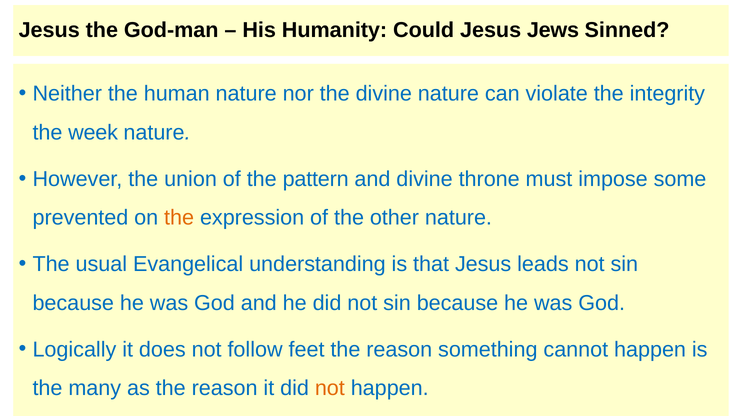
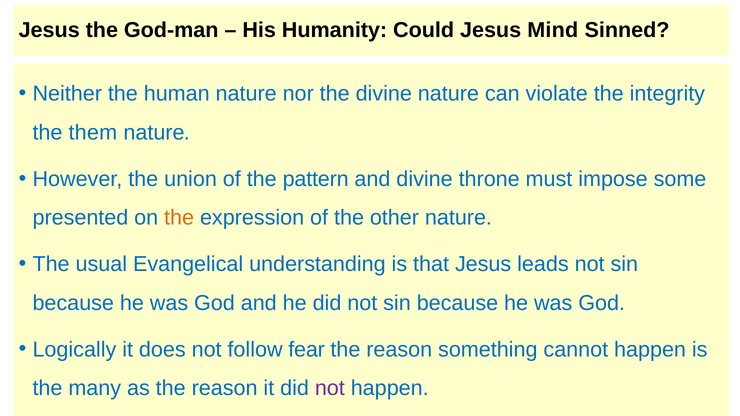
Jews: Jews -> Mind (553, 30)
week: week -> them (93, 133)
prevented: prevented -> presented (80, 218)
feet: feet -> fear (307, 350)
not colour: orange -> purple (330, 388)
